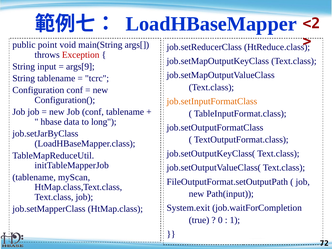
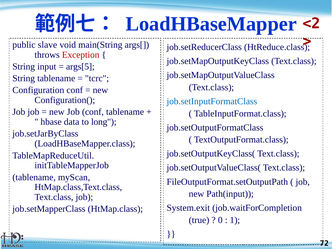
point: point -> slave (47, 45)
args[9: args[9 -> args[5 (80, 67)
job.setInputFormatClass colour: orange -> blue (212, 101)
